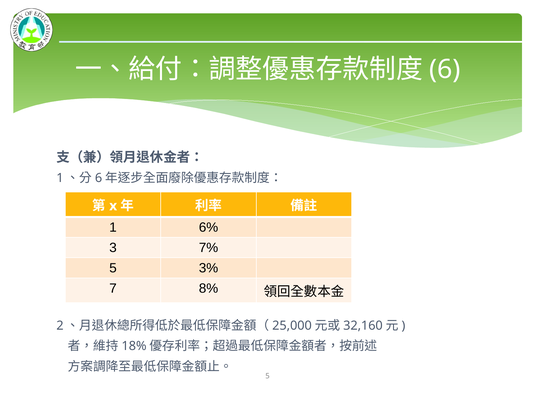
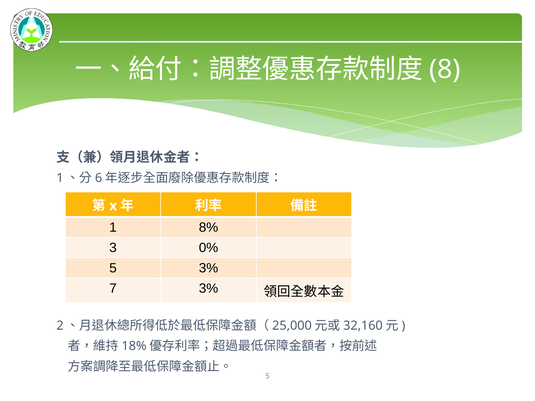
6: 6 -> 8 (445, 69)
6%: 6% -> 8% (209, 227)
7%: 7% -> 0% (209, 248)
7 8%: 8% -> 3% (209, 288)
